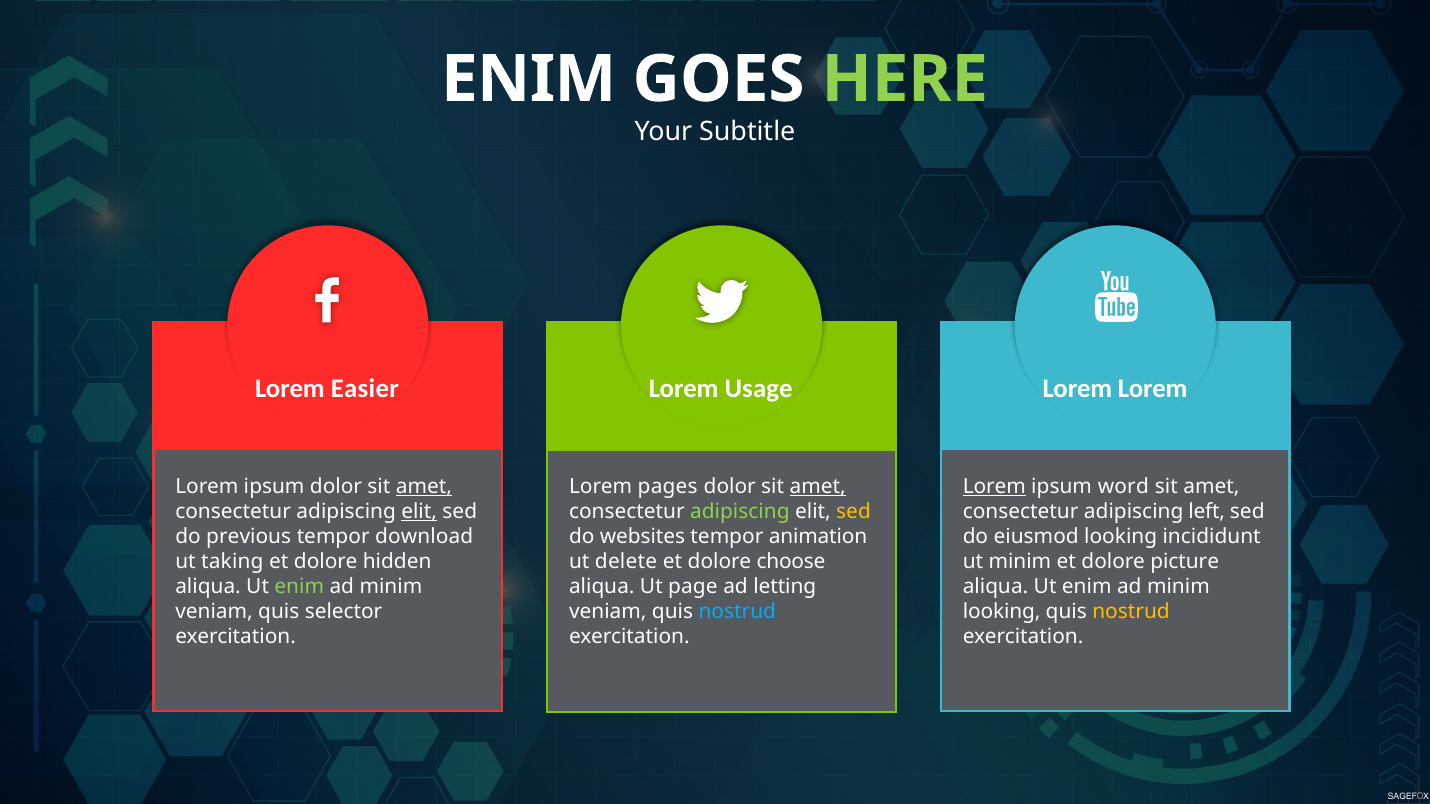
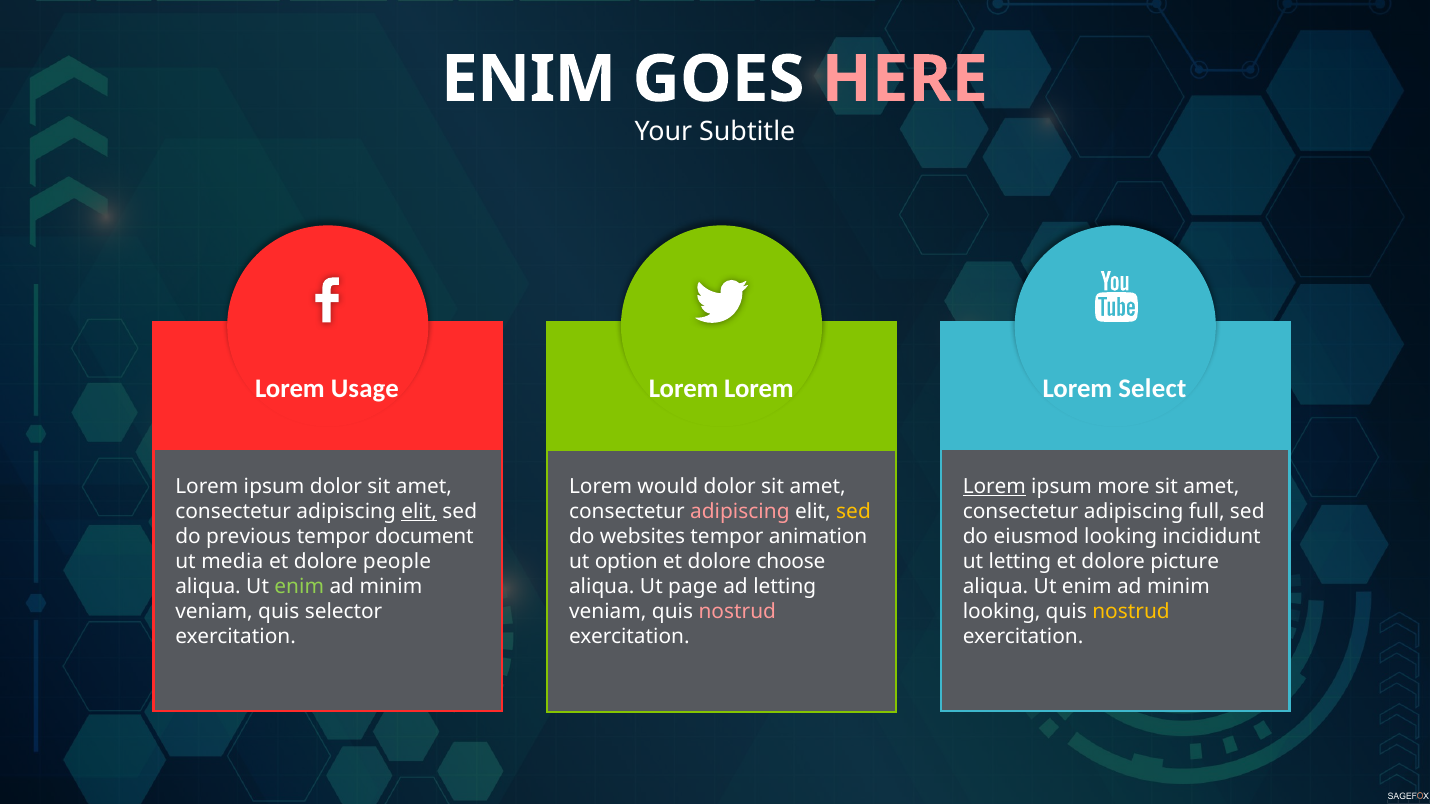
HERE colour: light green -> pink (905, 79)
Easier: Easier -> Usage (365, 389)
Lorem Usage: Usage -> Lorem (759, 389)
Lorem: Lorem -> Select (1152, 389)
amet underline: present -> none (424, 487)
pages: pages -> would (668, 487)
amet underline: present -> none (818, 487)
word: word -> more (1124, 487)
adipiscing colour: light green -> pink (740, 512)
left: left -> full (1207, 512)
download: download -> document (424, 537)
taking: taking -> media (232, 562)
hidden: hidden -> people (397, 562)
delete: delete -> option (626, 562)
ut minim: minim -> letting (1020, 562)
nostrud colour: light blue -> pink (737, 612)
